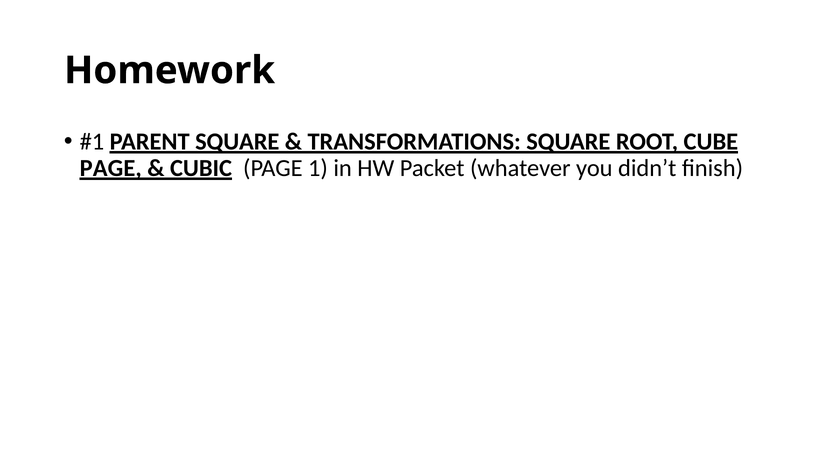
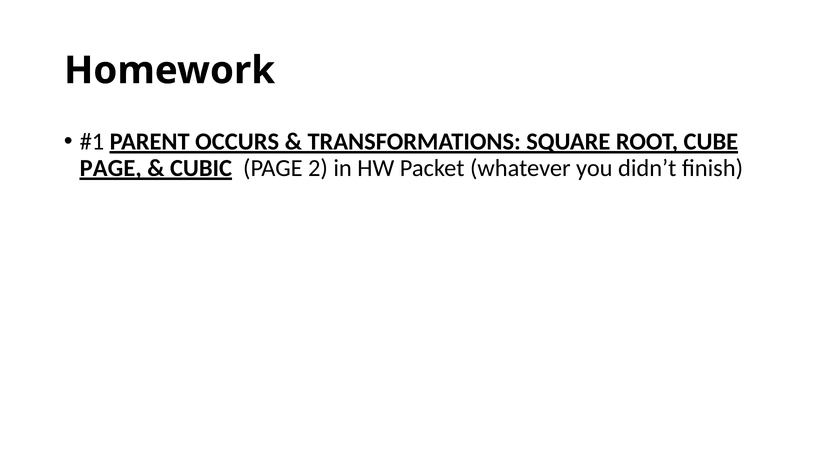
PARENT SQUARE: SQUARE -> OCCURS (237, 142)
1: 1 -> 2 (318, 168)
